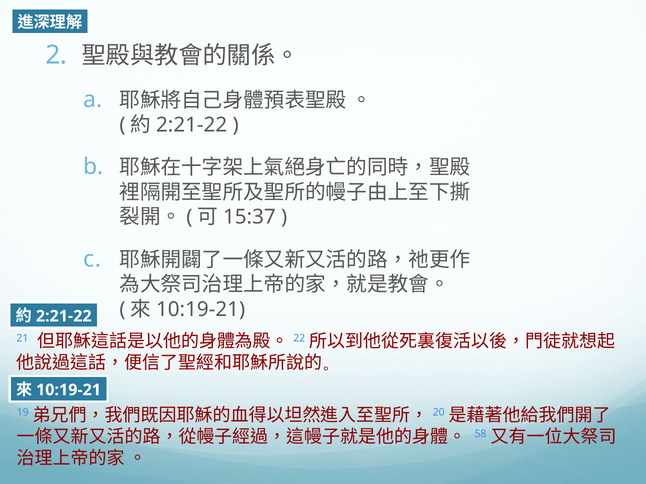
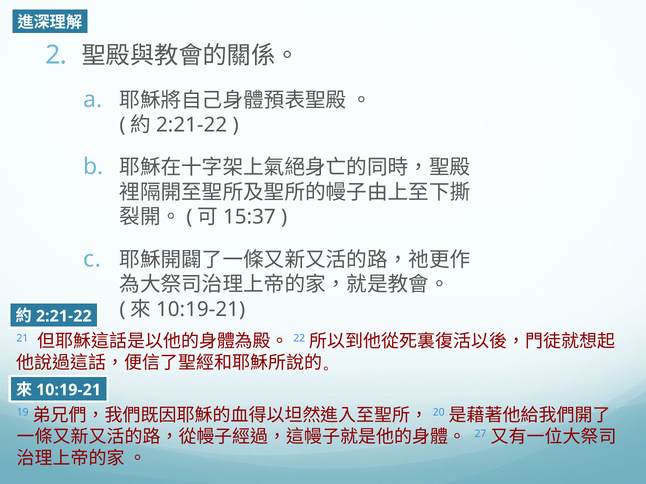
58: 58 -> 27 (481, 434)
